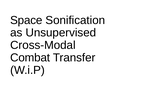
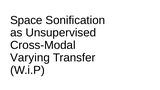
Combat: Combat -> Varying (30, 58)
